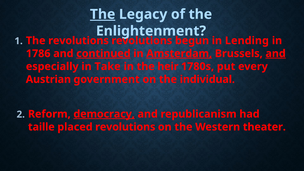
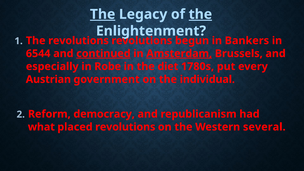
the underline: none -> present (200, 14)
Lending: Lending -> Bankers (247, 41)
1786: 1786 -> 6544 (38, 54)
and underline: present -> none (276, 54)
Take: Take -> Robe (108, 66)
heir: heir -> diet (168, 66)
democracy underline: present -> none (104, 114)
taille: taille -> what (41, 127)
theater: theater -> several (264, 127)
